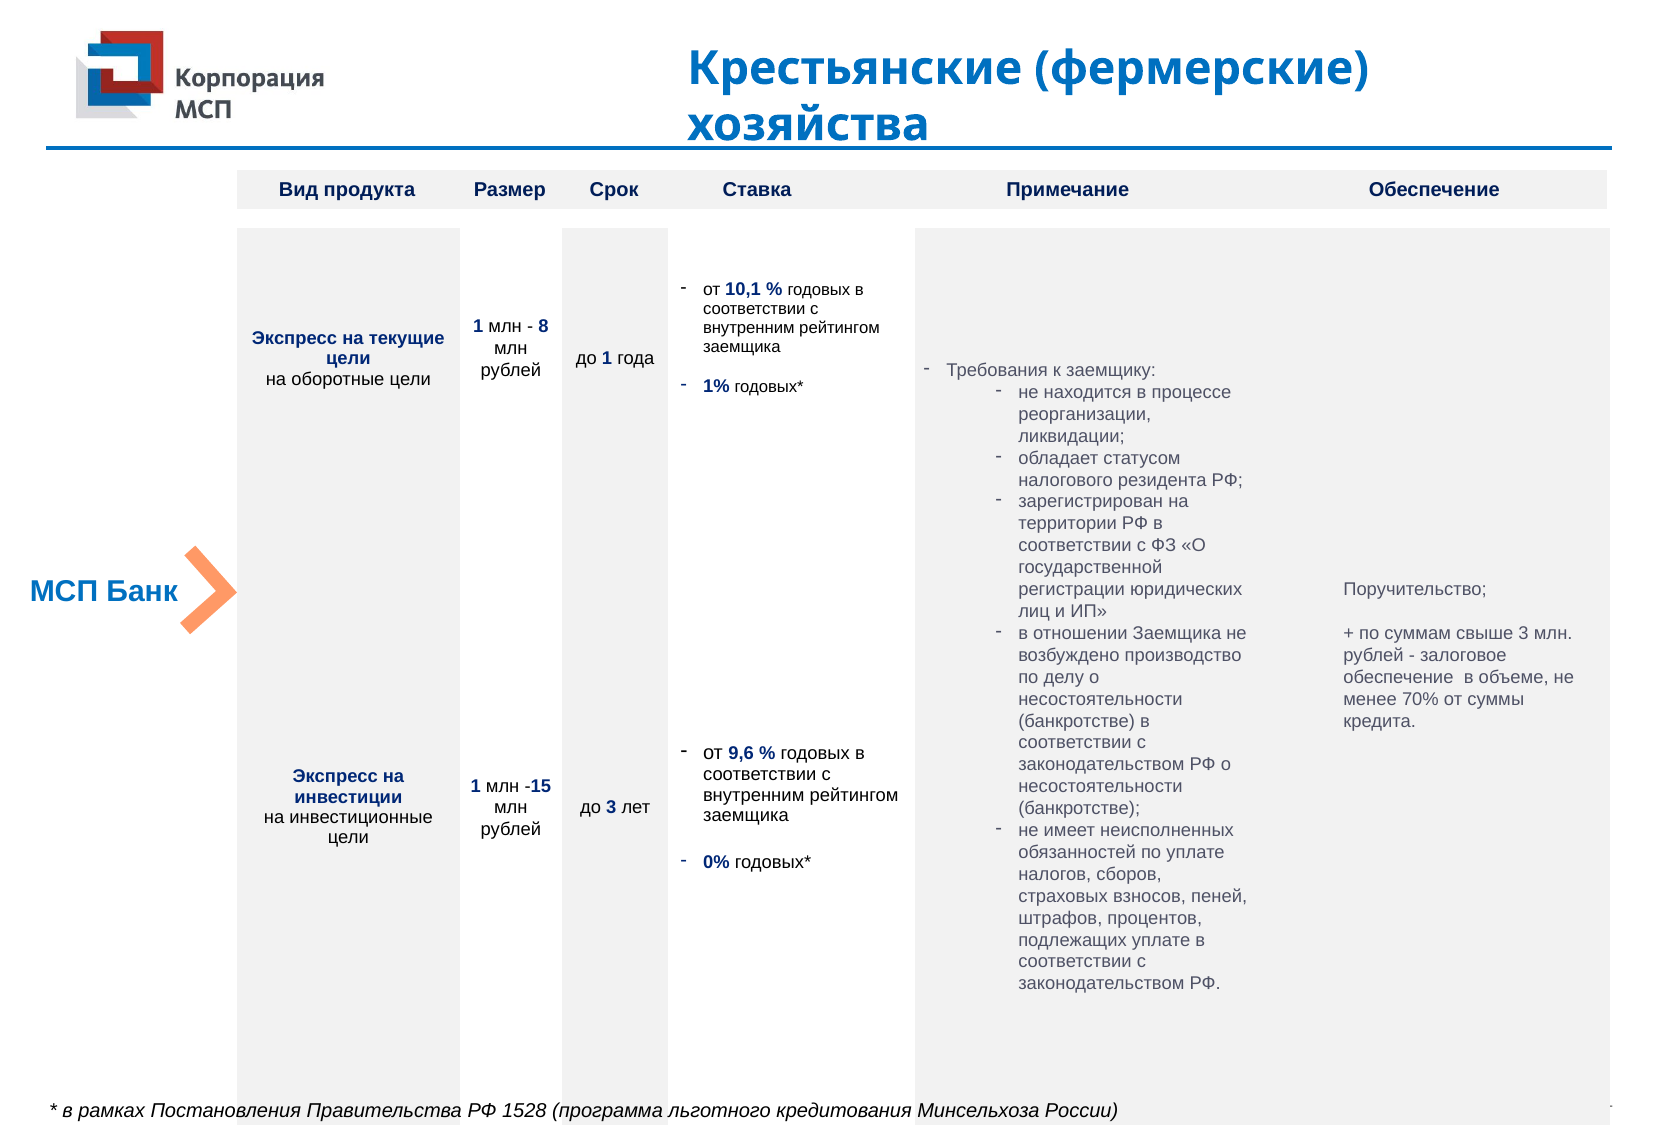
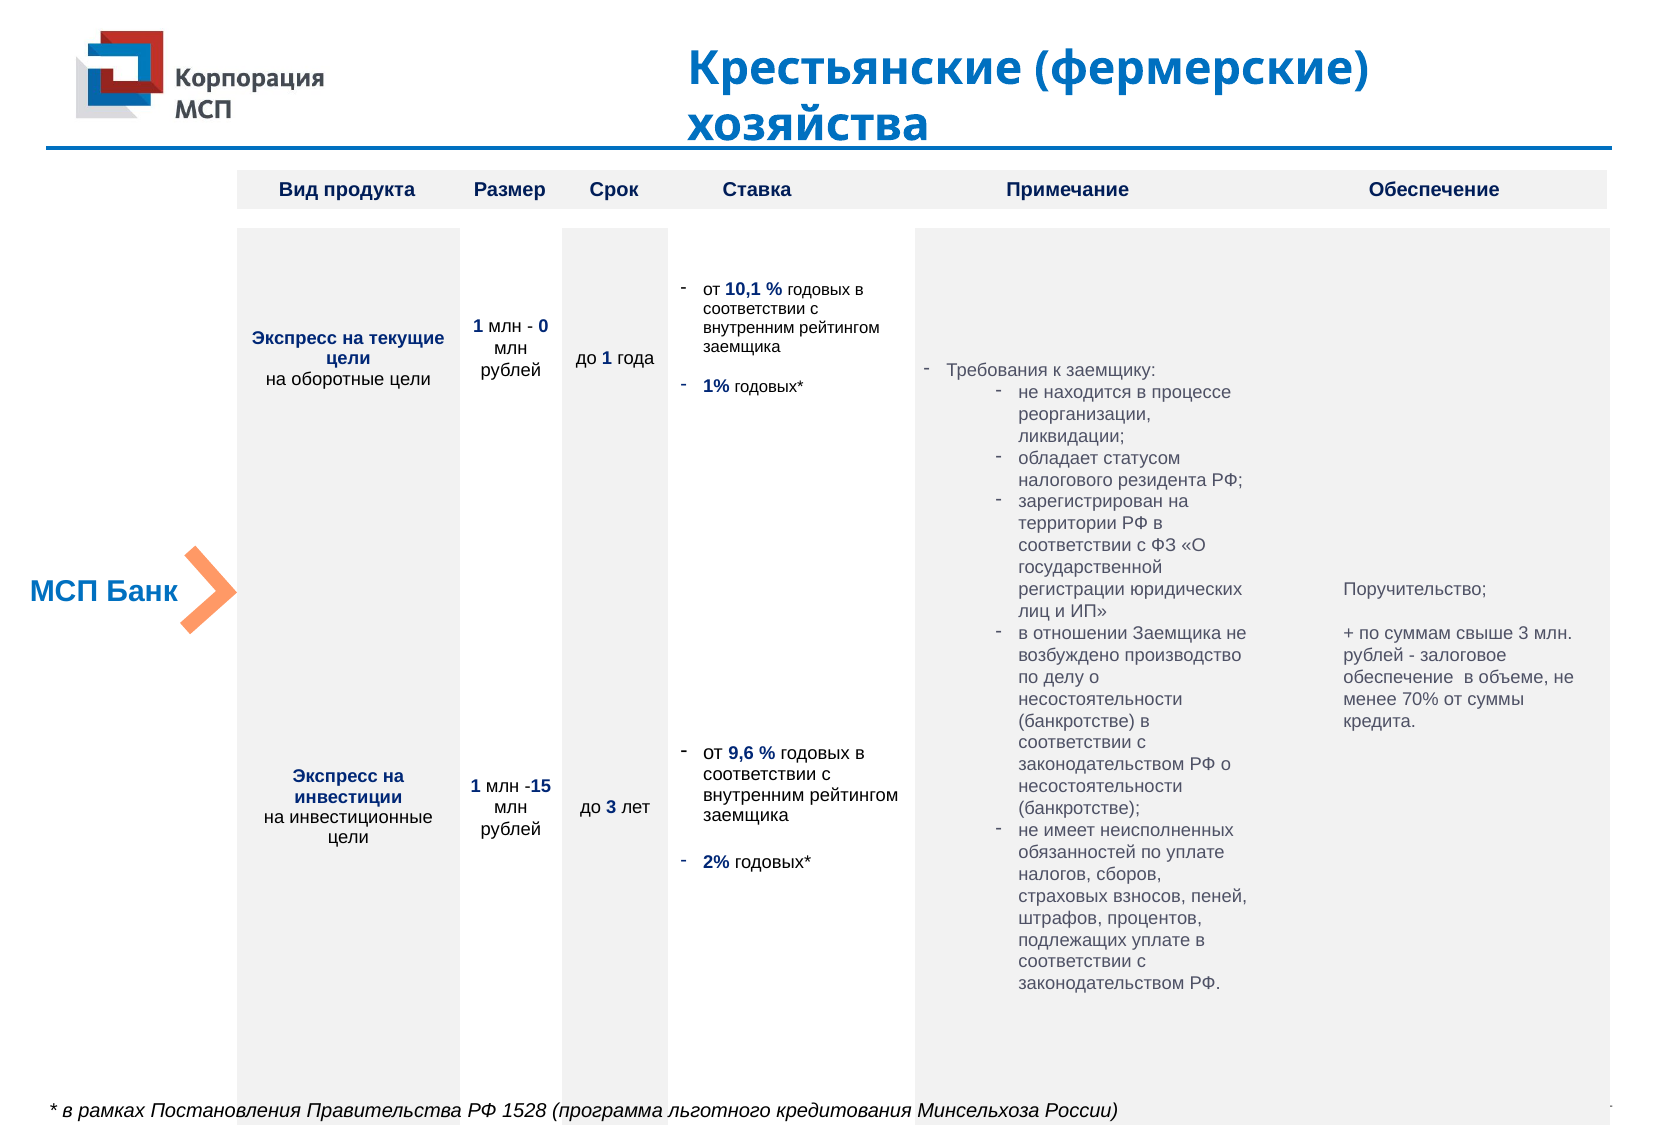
8: 8 -> 0 (543, 327)
0%: 0% -> 2% (716, 862)
